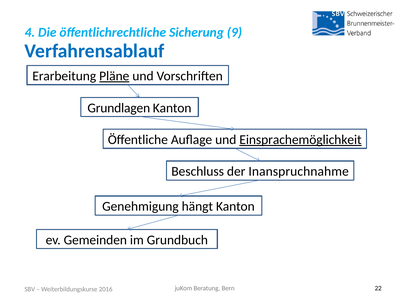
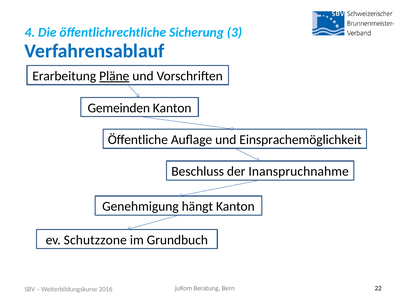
9: 9 -> 3 (234, 32)
Grundlagen: Grundlagen -> Gemeinden (119, 108)
Einsprachemöglichkeit underline: present -> none (300, 139)
Gemeinden: Gemeinden -> Schutzzone (95, 239)
